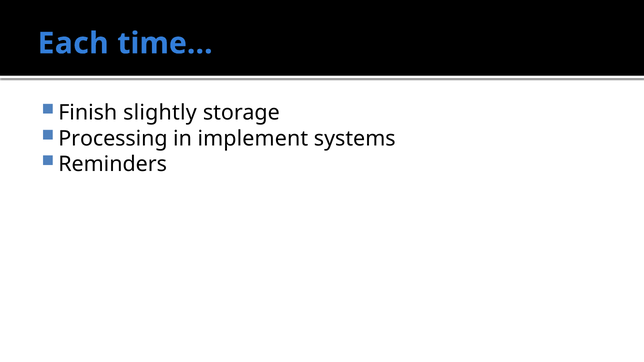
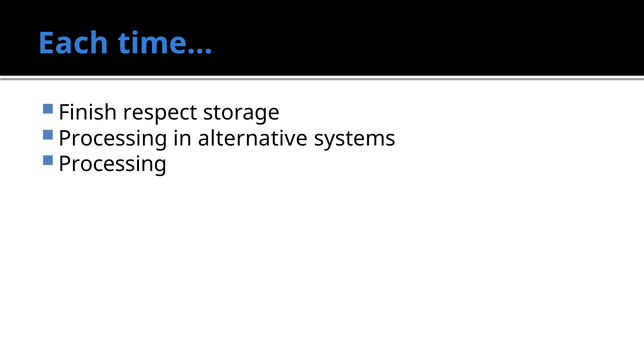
slightly: slightly -> respect (160, 113)
implement: implement -> alternative (253, 139)
Reminders: Reminders -> Processing (113, 165)
